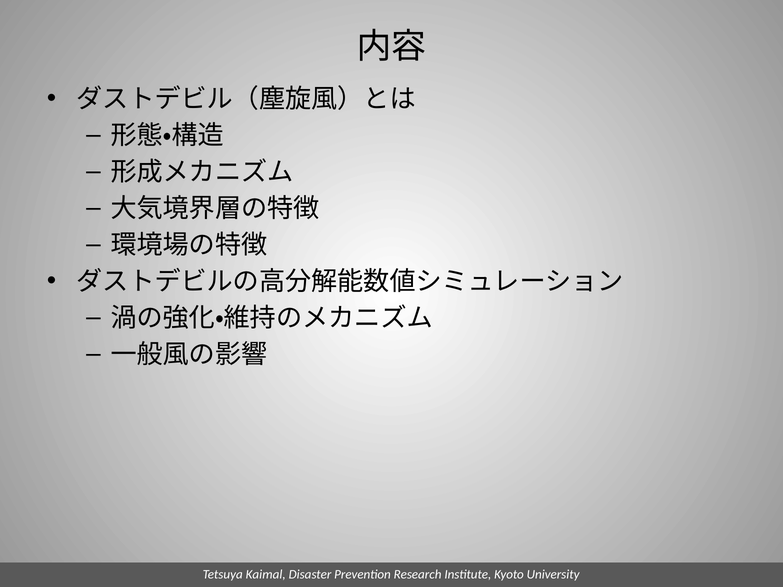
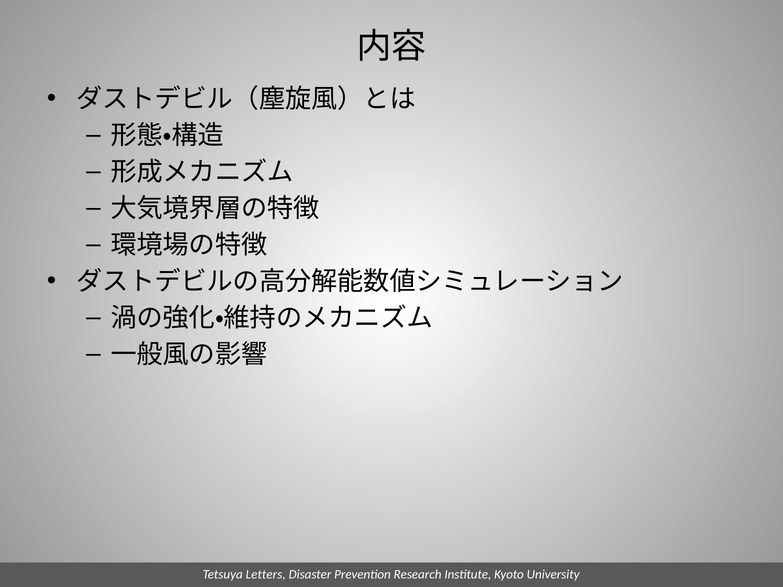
Kaimal: Kaimal -> Letters (266, 575)
